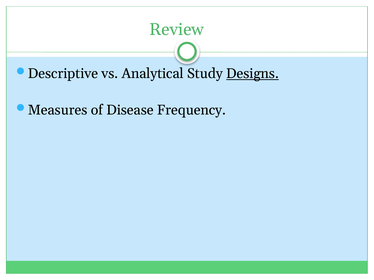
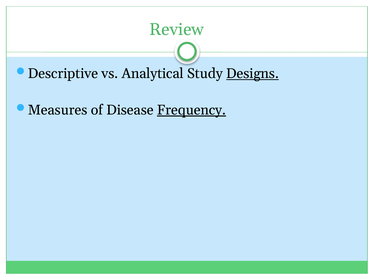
Frequency underline: none -> present (191, 110)
